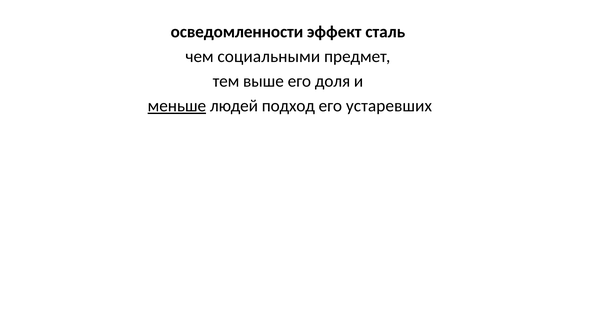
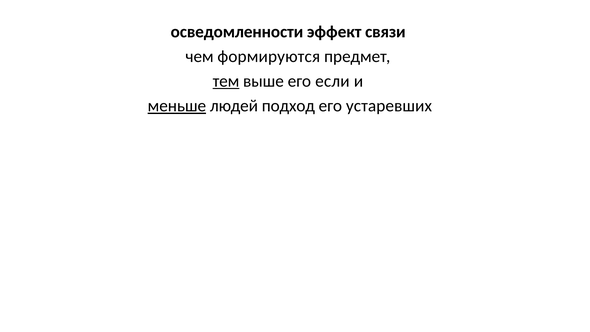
сталь: сталь -> связи (385, 32)
социальными: социальными -> формируются (269, 56)
тем underline: none -> present (226, 81)
доля: доля -> если (332, 81)
